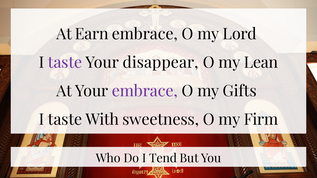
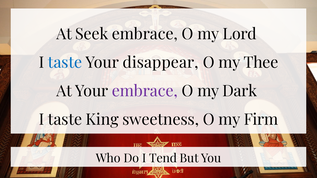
Earn: Earn -> Seek (92, 34)
taste colour: purple -> blue (65, 63)
Lean: Lean -> Thee (261, 63)
Gifts: Gifts -> Dark (240, 91)
With: With -> King (102, 120)
